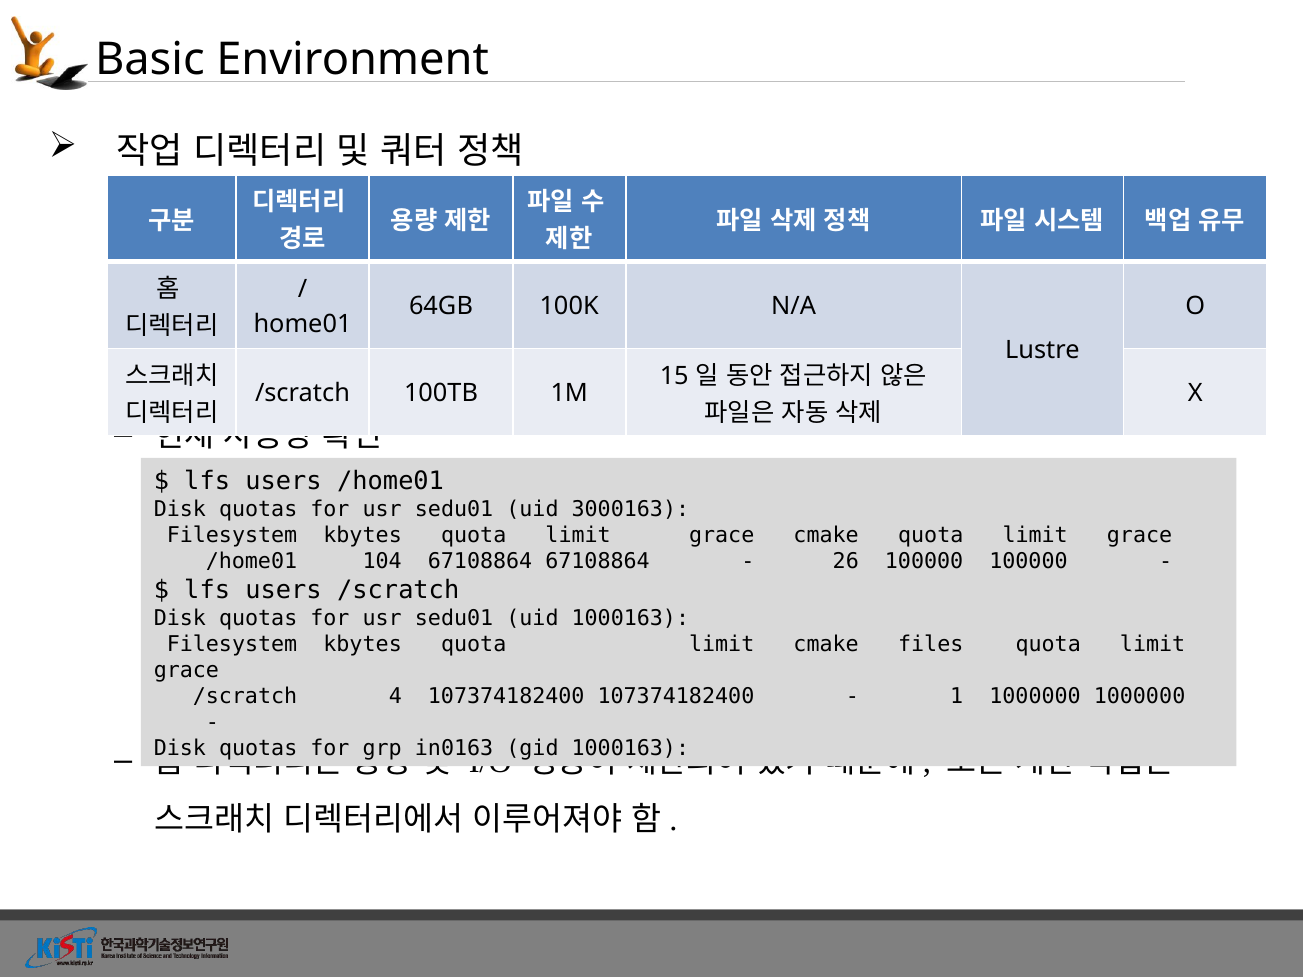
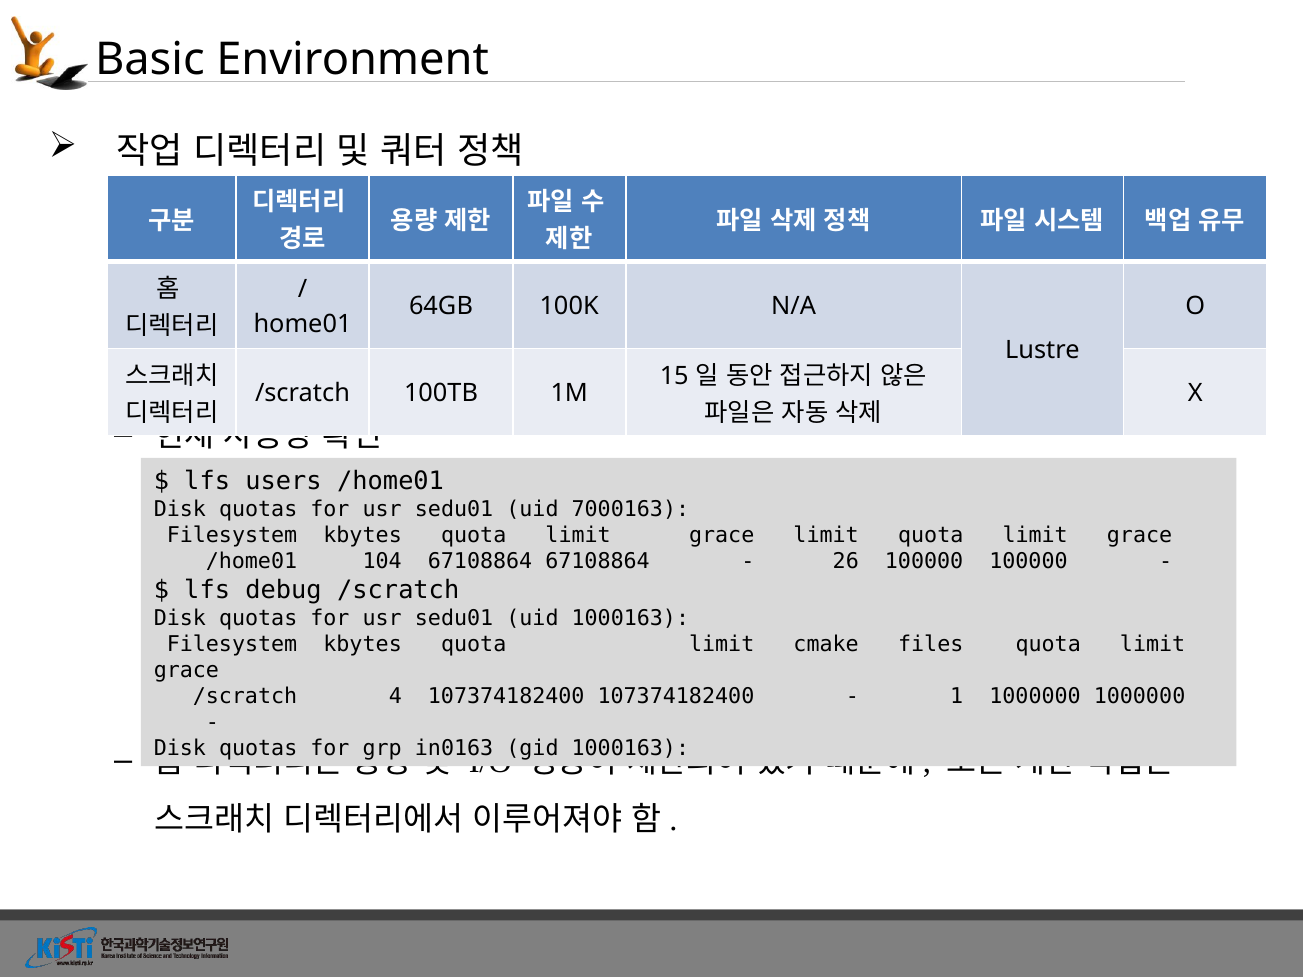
3000163: 3000163 -> 7000163 (630, 509)
grace cmake: cmake -> limit (826, 536)
users: users -> debug (284, 590)
